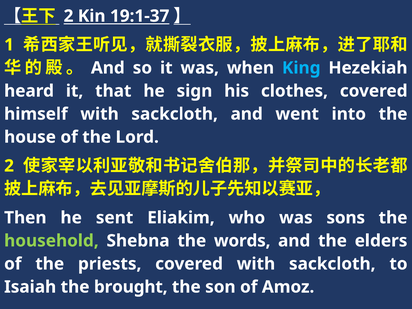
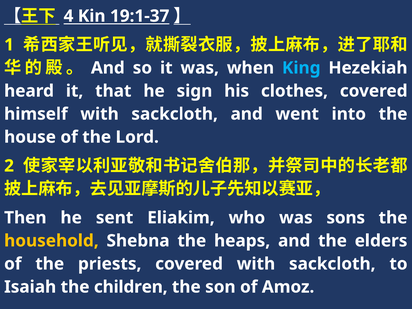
2: 2 -> 4 (68, 16)
household colour: light green -> yellow (51, 241)
words: words -> heaps (242, 241)
brought: brought -> children (131, 287)
